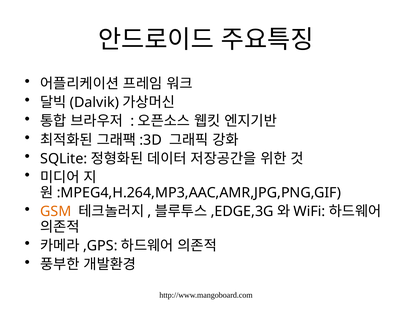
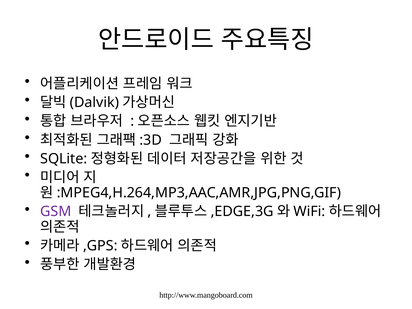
GSM colour: orange -> purple (56, 212)
